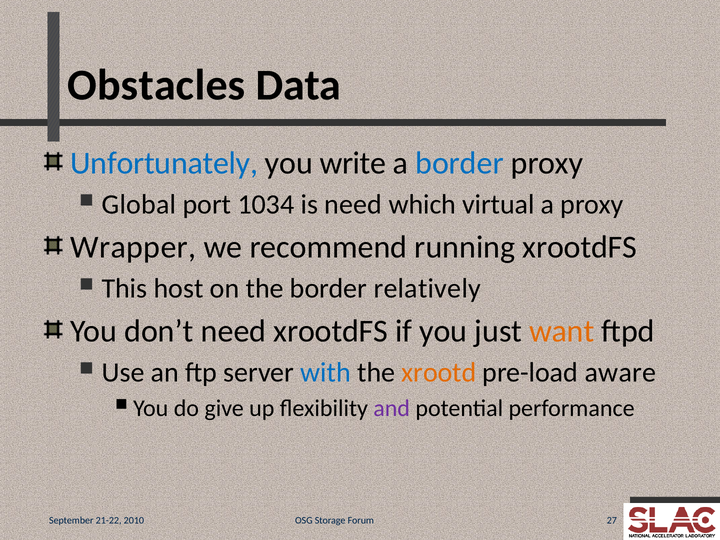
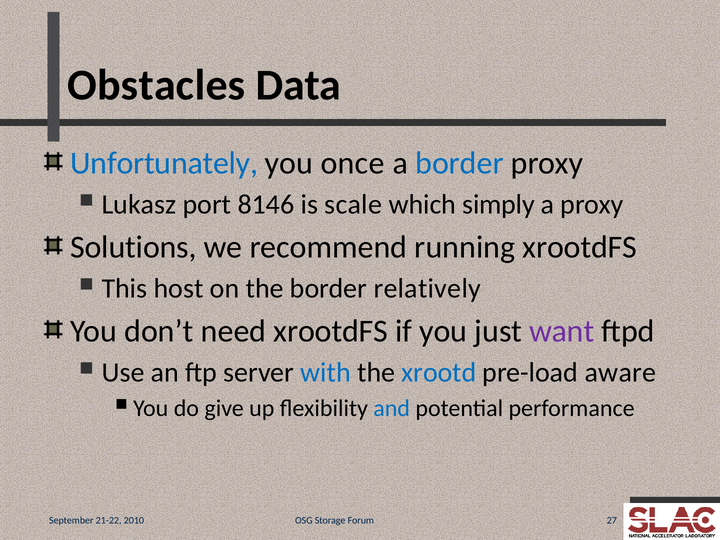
write: write -> once (353, 163)
Global: Global -> Lukasz (139, 204)
1034: 1034 -> 8146 (266, 204)
is need: need -> scale (353, 204)
virtual: virtual -> simply (499, 204)
Wrapper: Wrapper -> Solutions (134, 247)
want colour: orange -> purple (562, 331)
xrootd colour: orange -> blue (439, 372)
and colour: purple -> blue (392, 408)
